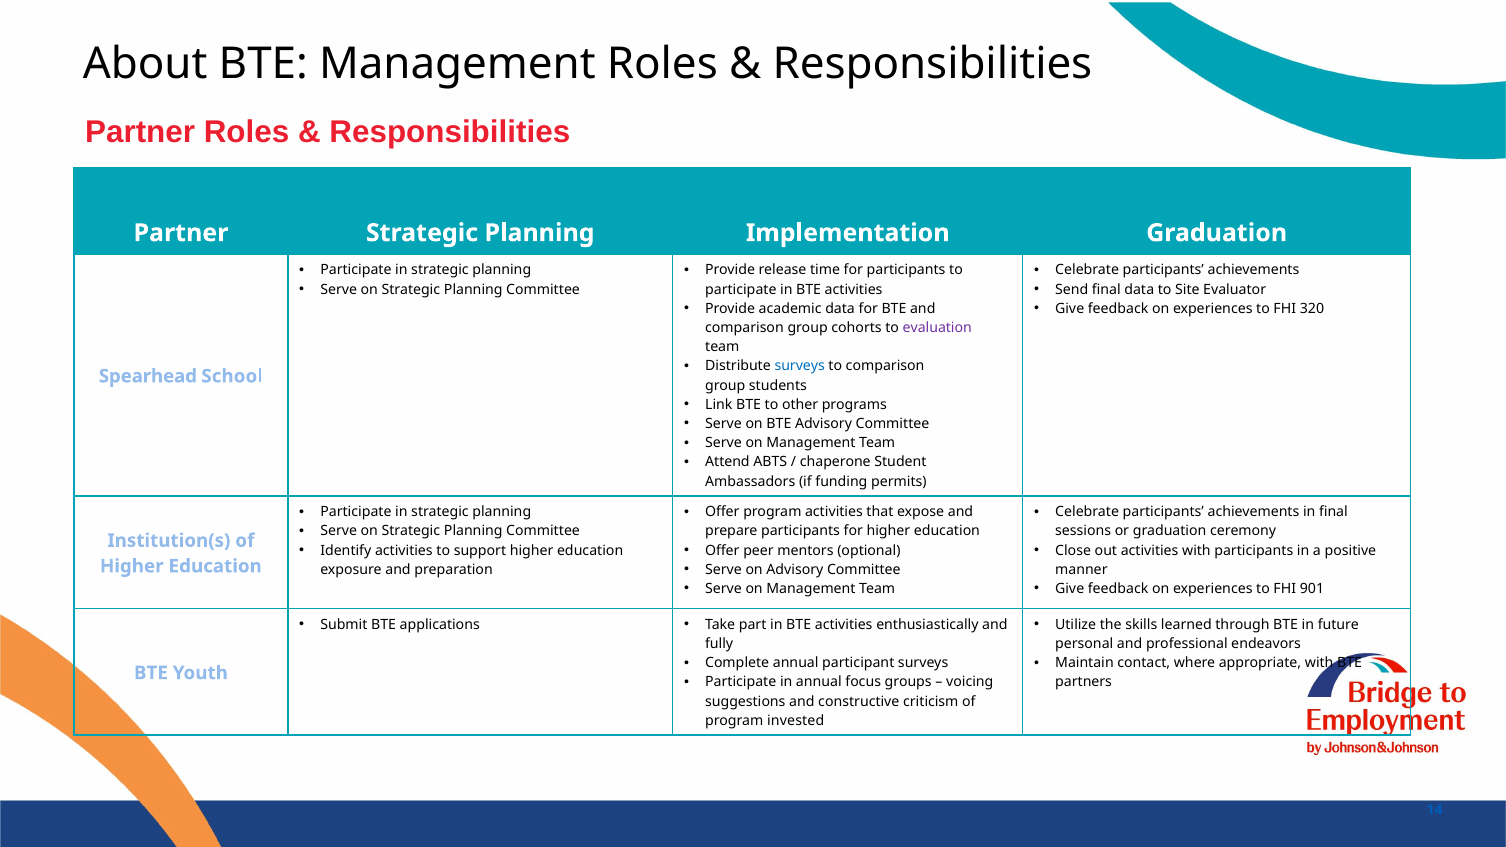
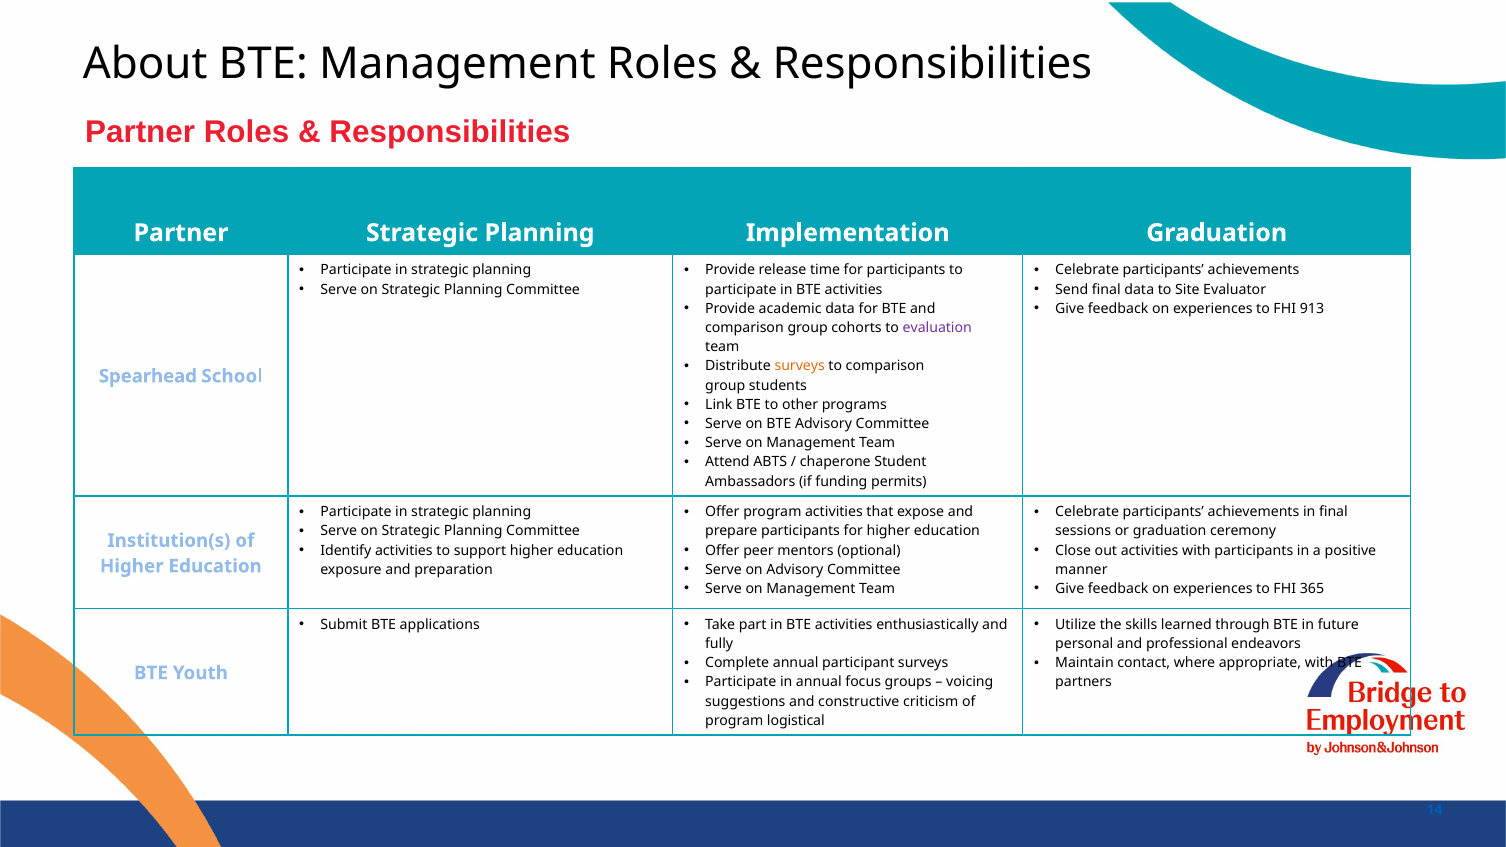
320: 320 -> 913 (1312, 309)
surveys colour: blue -> orange (800, 366)
901: 901 -> 365 (1312, 589)
invested: invested -> logistical (796, 721)
